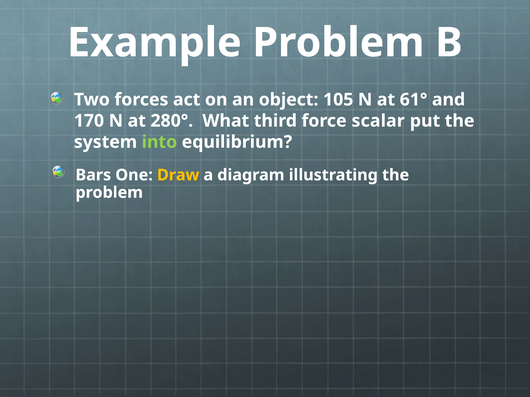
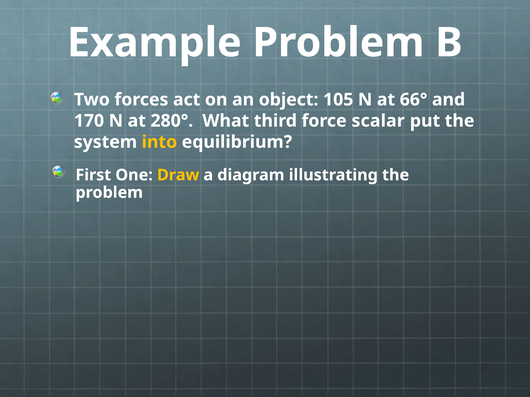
61°: 61° -> 66° (414, 100)
into colour: light green -> yellow (159, 142)
Bars: Bars -> First (93, 175)
